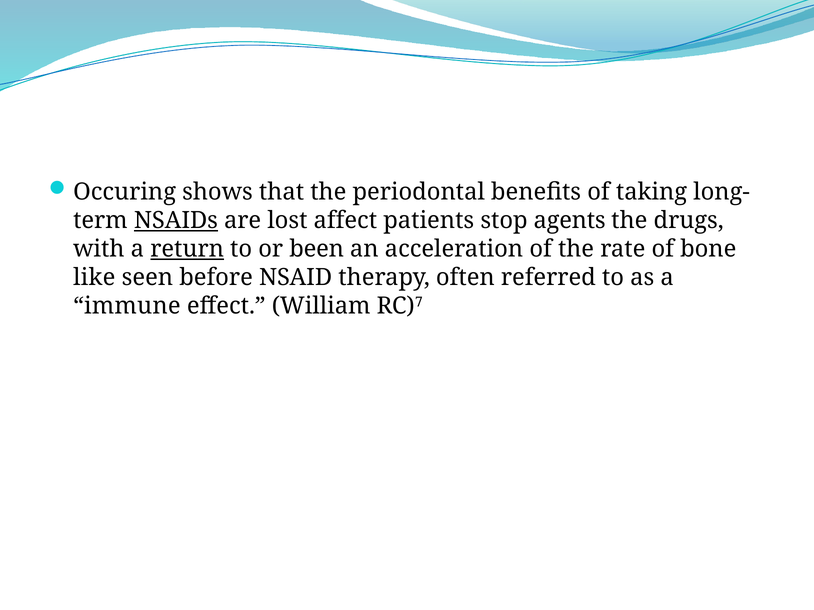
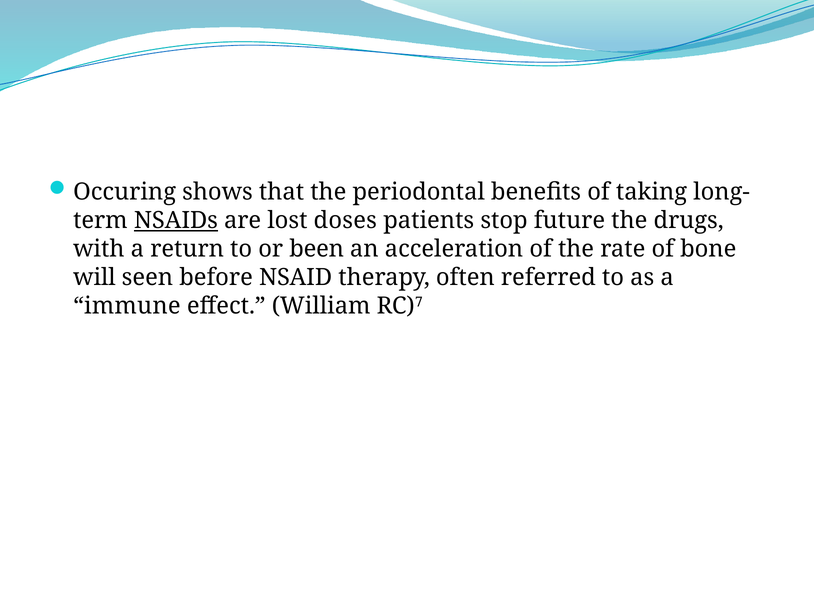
affect: affect -> doses (345, 221)
agents: agents -> future (569, 221)
return underline: present -> none (187, 249)
like: like -> will (94, 278)
